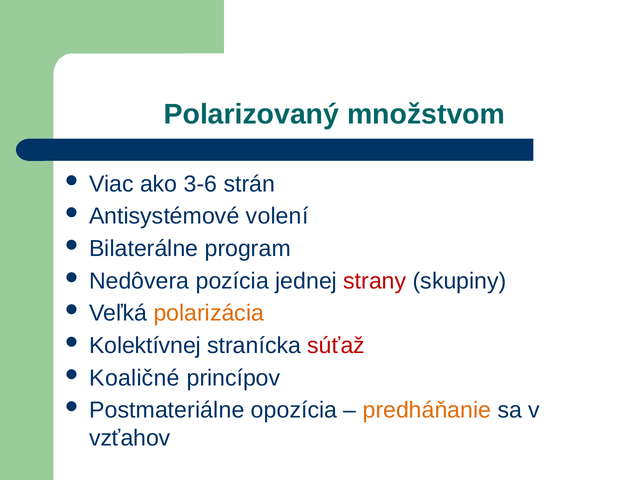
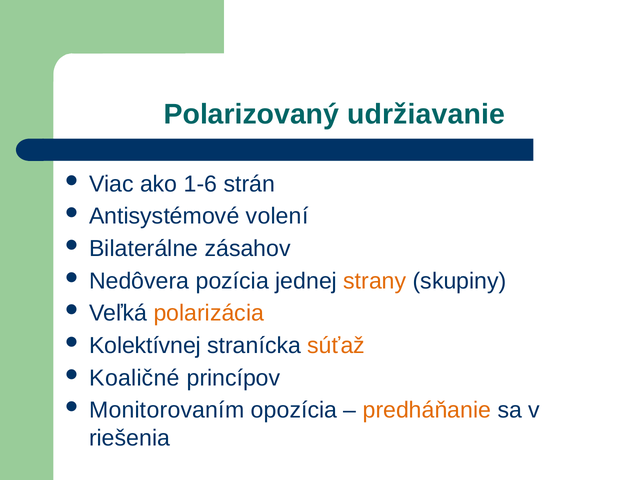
množstvom: množstvom -> udržiavanie (426, 115)
3-6: 3-6 -> 1-6 (200, 184)
program: program -> zásahov (248, 249)
strany colour: red -> orange (375, 281)
súťaž colour: red -> orange (336, 346)
Postmateriálne: Postmateriálne -> Monitorovaním (167, 410)
vzťahov: vzťahov -> riešenia (130, 438)
